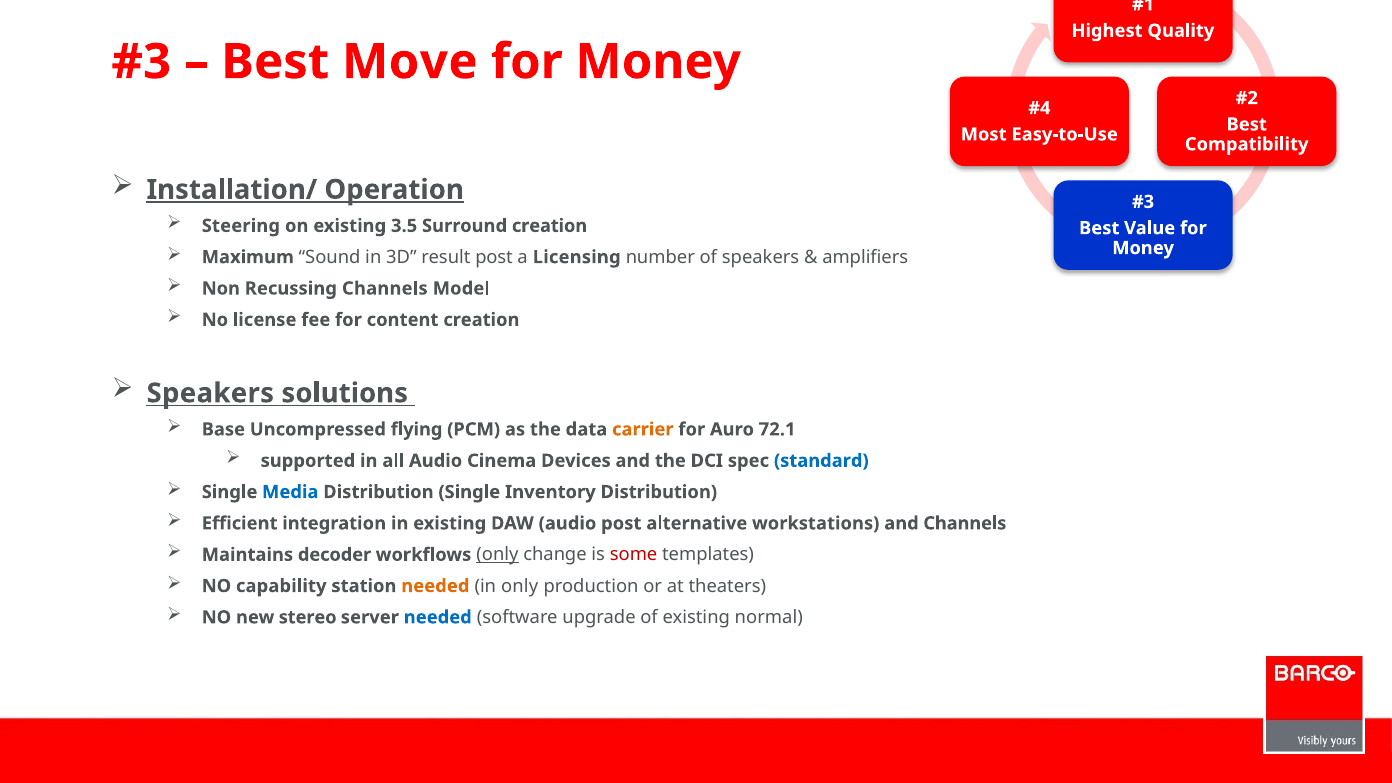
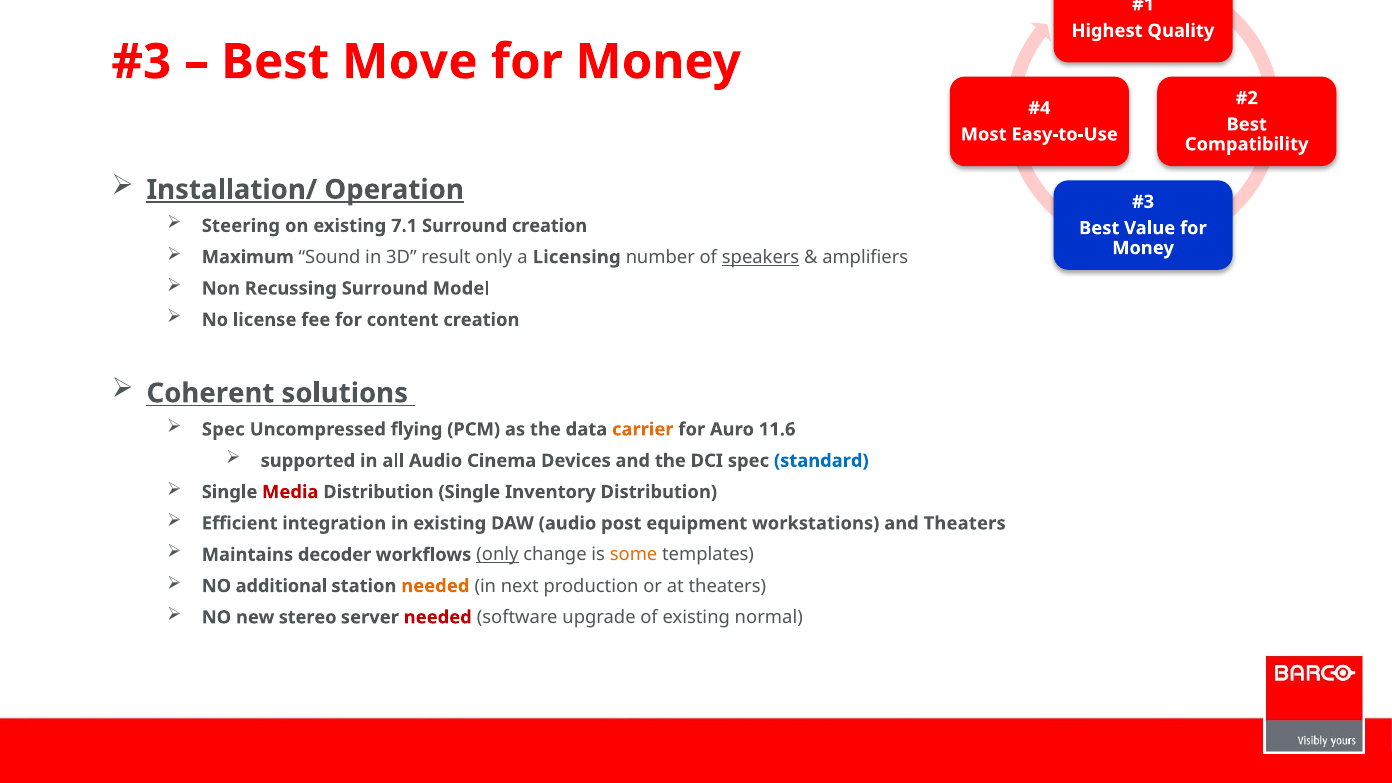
3.5: 3.5 -> 7.1 (404, 226)
result post: post -> only (494, 257)
speakers underline: none -> present (761, 257)
Recussing Channels: Channels -> Surround (385, 288)
Speakers: Speakers -> Coherent (210, 393)
Base: Base -> Spec (223, 429)
72.1: 72.1 -> 11.6 (777, 429)
Media colour: blue -> red (290, 492)
alternative: alternative -> equipment (697, 523)
and Channels: Channels -> Theaters (965, 523)
some colour: red -> orange (634, 555)
capability: capability -> additional (281, 586)
in only: only -> next (520, 586)
needed colour: blue -> red (438, 617)
